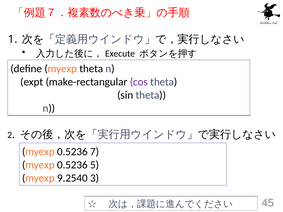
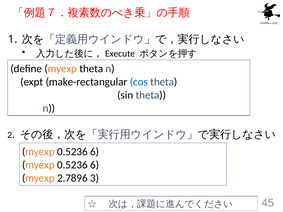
cos colour: purple -> blue (139, 82)
7: 7 -> 6 (95, 152)
5: 5 -> 6 (95, 165)
9.2540: 9.2540 -> 2.7896 (72, 178)
